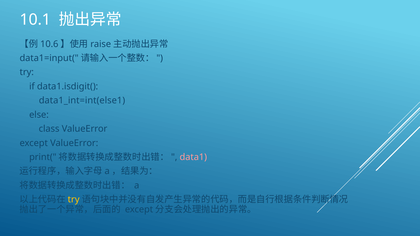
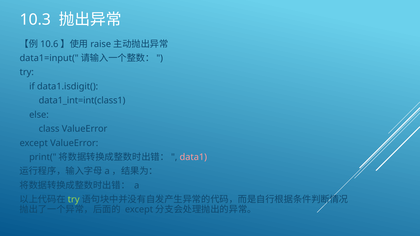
10.1: 10.1 -> 10.3 (35, 20)
data1_int=int(else1: data1_int=int(else1 -> data1_int=int(class1 (82, 101)
try colour: yellow -> light green (74, 200)
